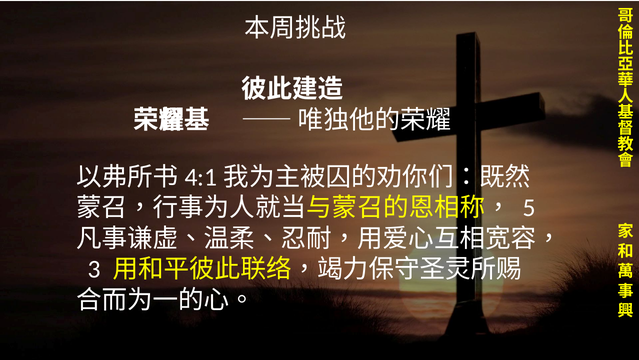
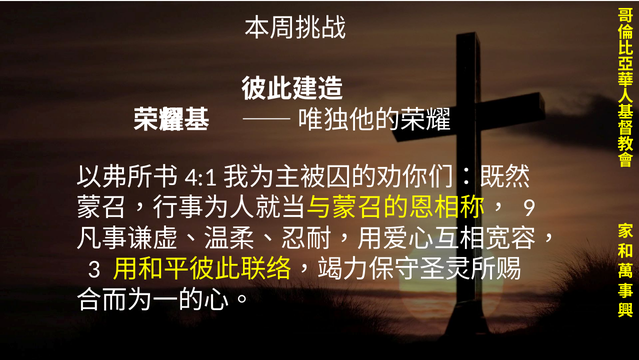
5: 5 -> 9 (529, 208)
